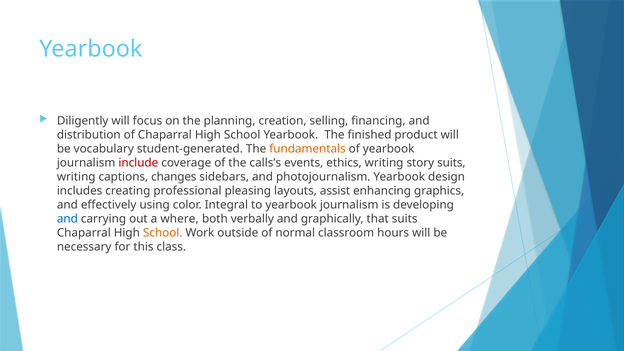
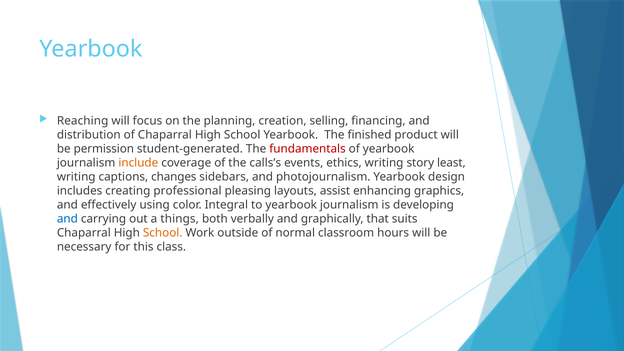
Diligently: Diligently -> Reaching (83, 121)
vocabulary: vocabulary -> permission (104, 149)
fundamentals colour: orange -> red (308, 149)
include colour: red -> orange (138, 163)
story suits: suits -> least (451, 163)
where: where -> things (180, 219)
